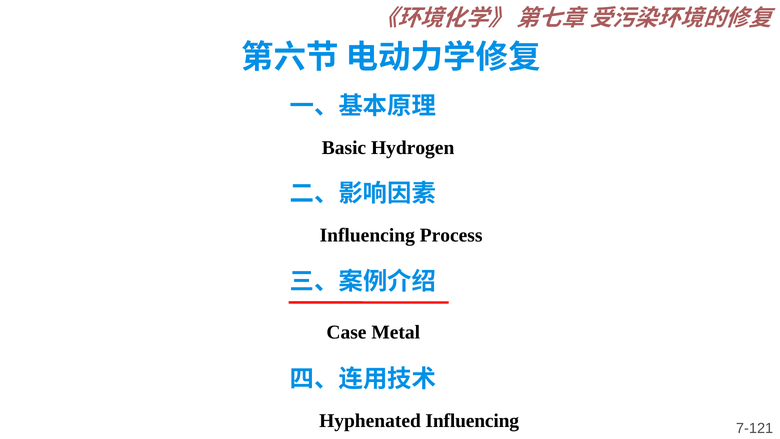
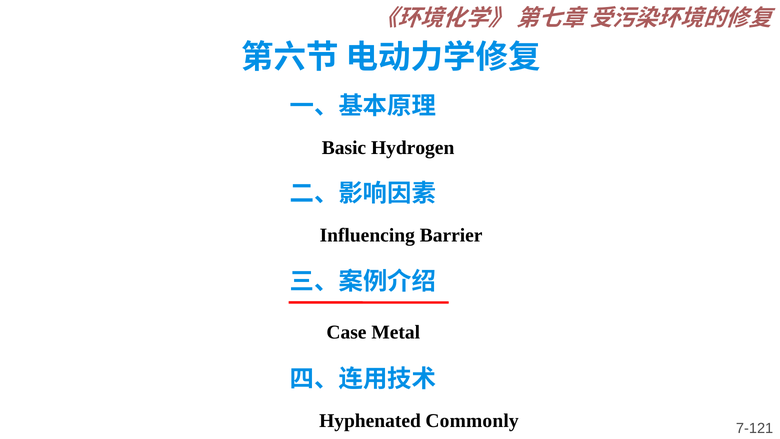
Process: Process -> Barrier (451, 235)
Hyphenated Influencing: Influencing -> Commonly (472, 421)
